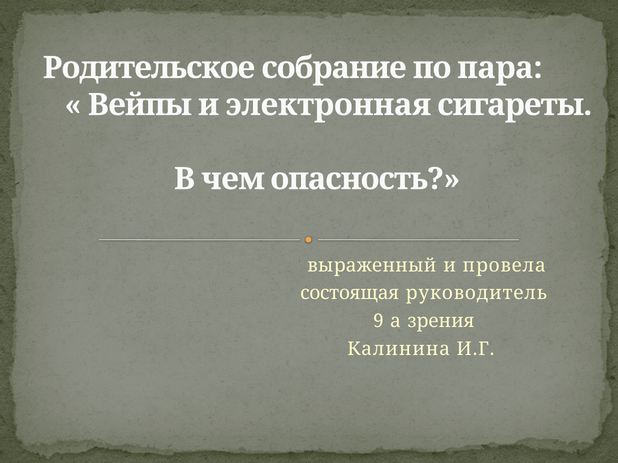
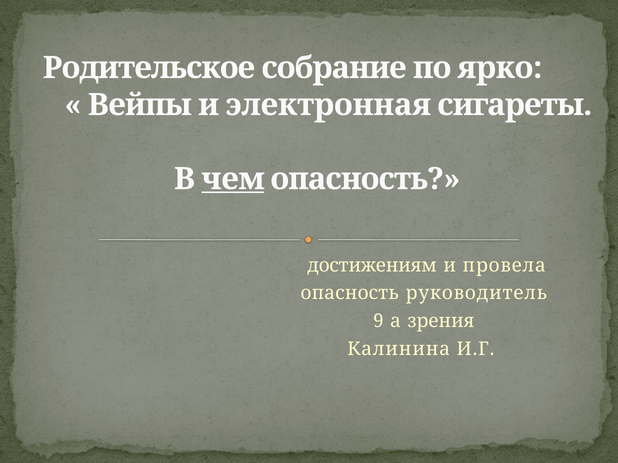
пара: пара -> ярко (500, 68)
чем underline: none -> present (233, 179)
выраженный: выраженный -> достижениям (372, 266)
состоящая: состоящая -> опасность (350, 294)
